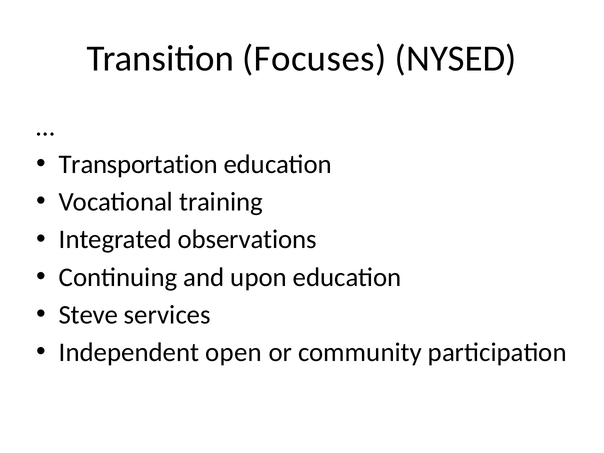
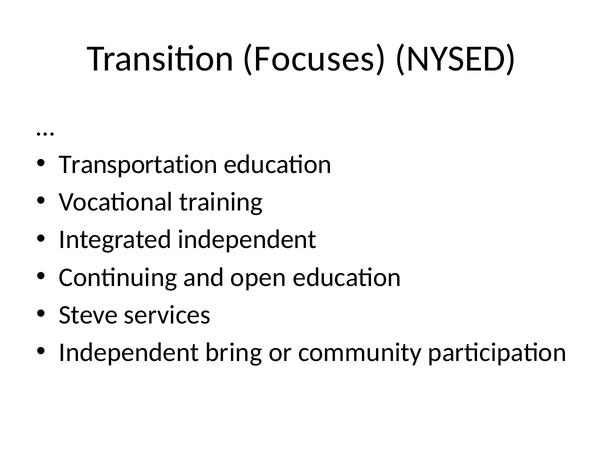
Integrated observations: observations -> independent (247, 240)
upon: upon -> open (259, 277)
open: open -> bring (234, 352)
